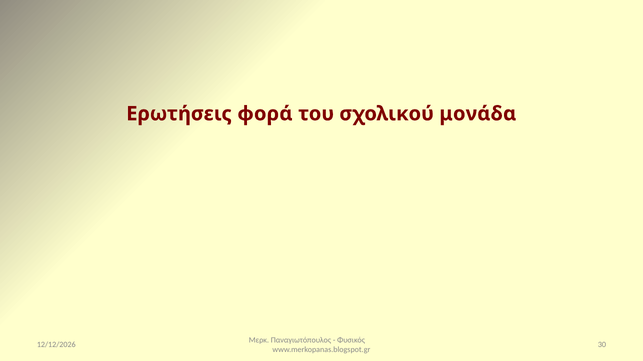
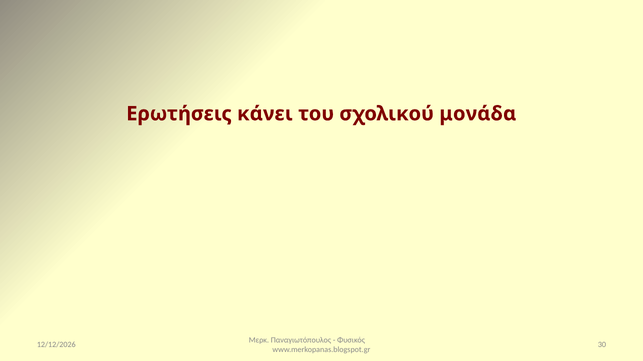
φορά: φορά -> κάνει (265, 114)
